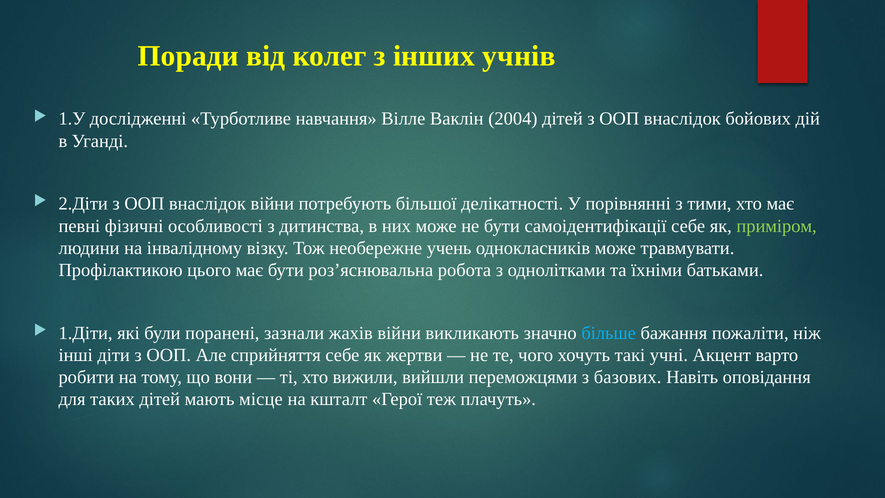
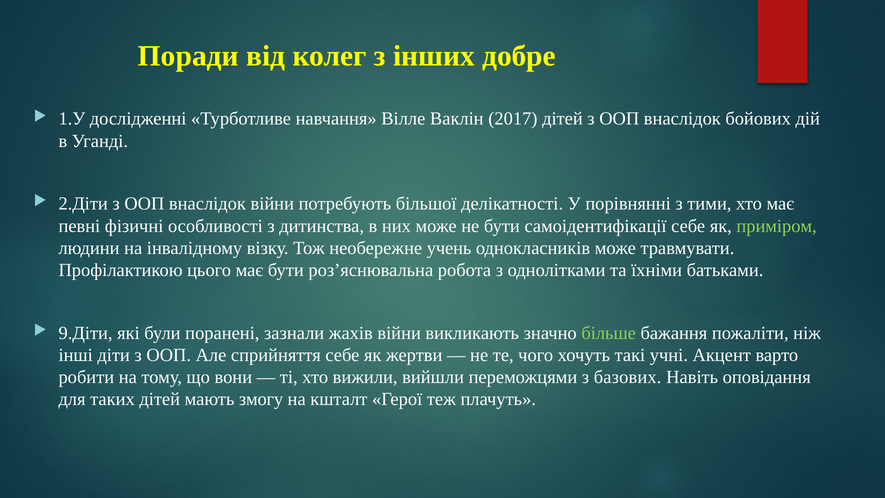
учнів: учнів -> добре (519, 56)
2004: 2004 -> 2017 (513, 119)
1.Діти: 1.Діти -> 9.Діти (86, 333)
більше colour: light blue -> light green (609, 333)
місце: місце -> змогу (261, 399)
